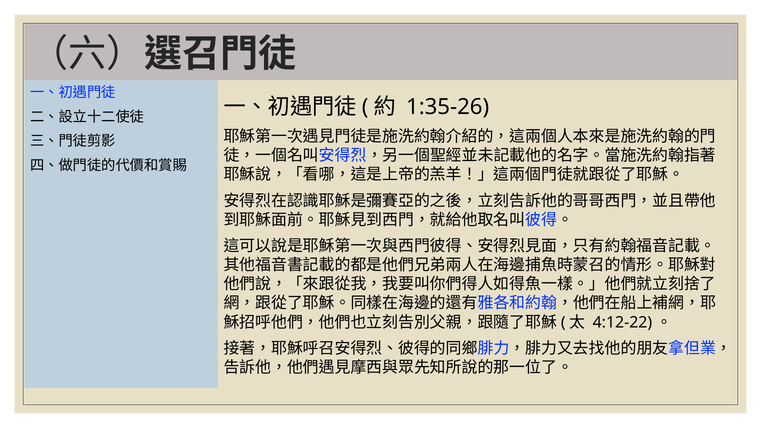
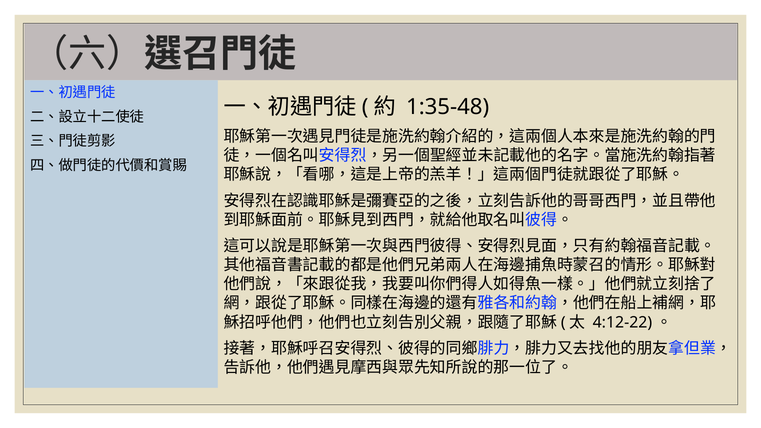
1:35-26: 1:35-26 -> 1:35-48 (448, 107)
